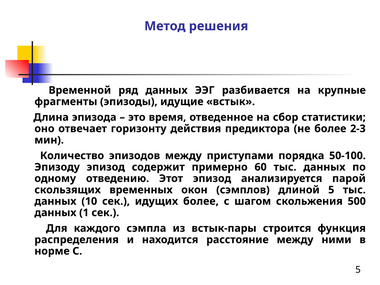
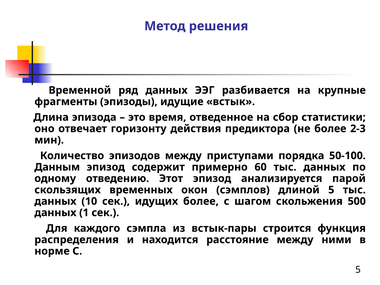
Эпизоду: Эпизоду -> Данным (57, 167)
